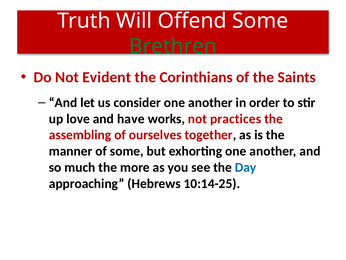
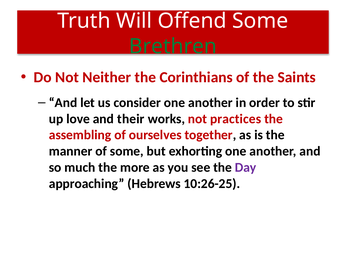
Evident: Evident -> Neither (107, 77)
have: have -> their (131, 119)
Day colour: blue -> purple (246, 167)
10:14-25: 10:14-25 -> 10:26-25 (212, 183)
